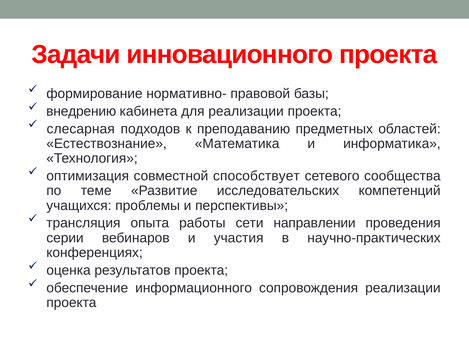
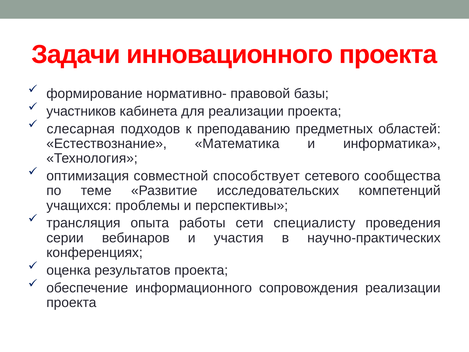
внедрению: внедрению -> участников (81, 111)
направлении: направлении -> специалисту (314, 223)
